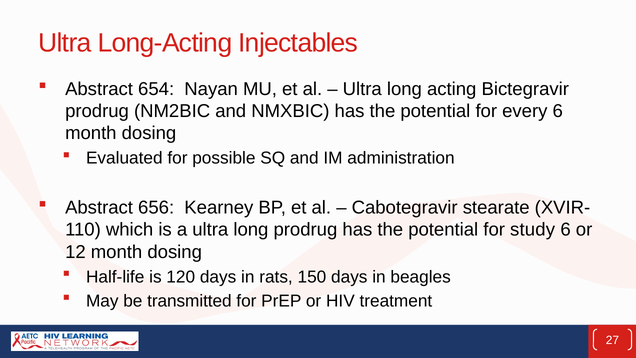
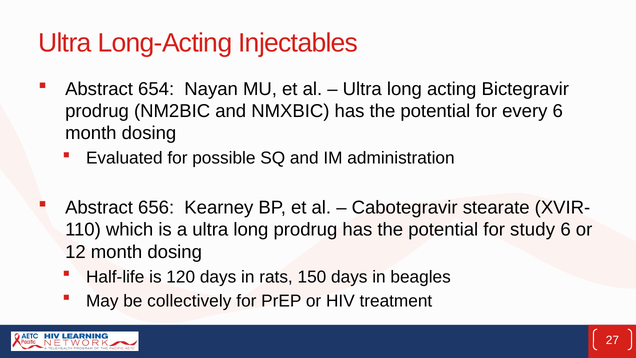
transmitted: transmitted -> collectively (189, 301)
